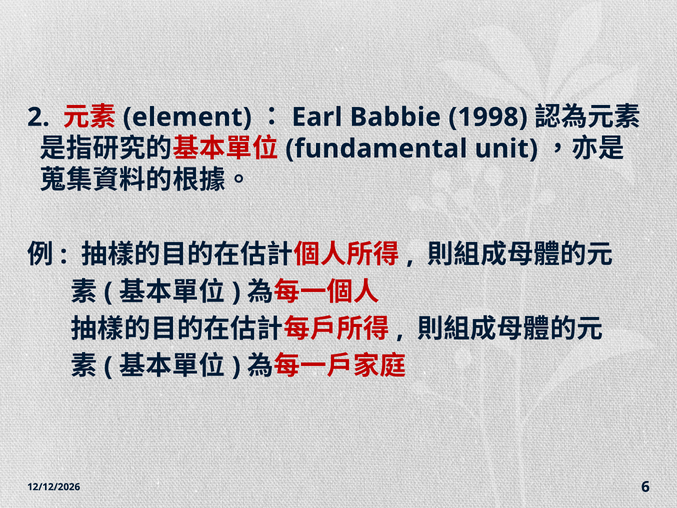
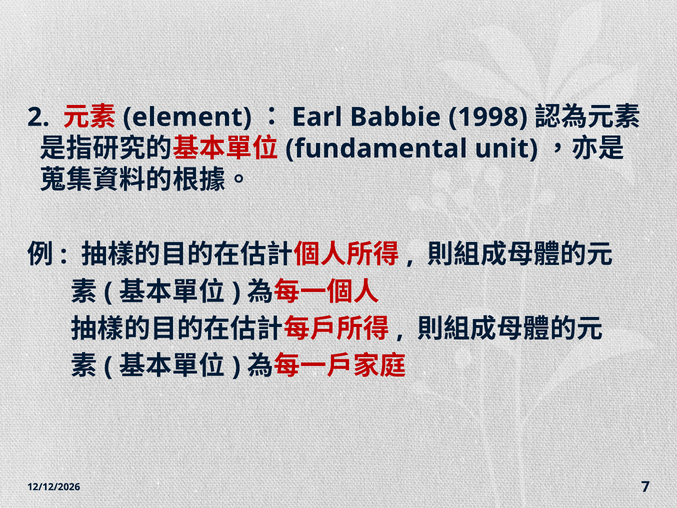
6: 6 -> 7 (646, 487)
